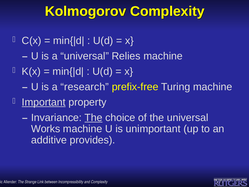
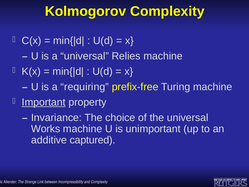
research: research -> requiring (85, 87)
The underline: present -> none (93, 117)
provides: provides -> captured (93, 140)
